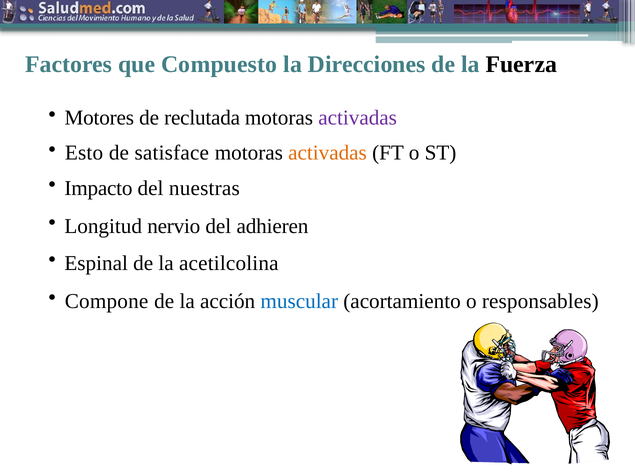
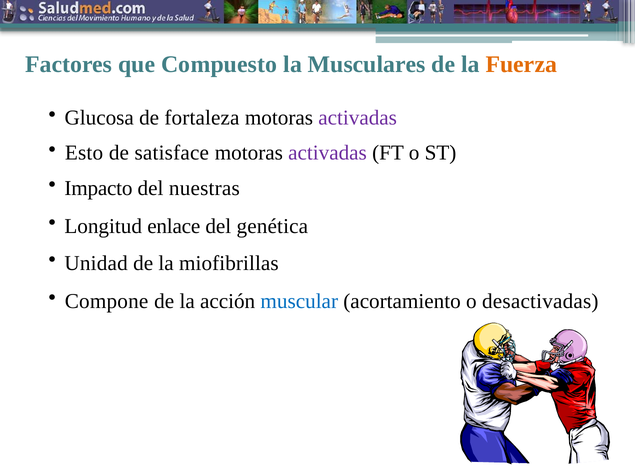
Direcciones: Direcciones -> Musculares (367, 65)
Fuerza colour: black -> orange (521, 65)
Motores: Motores -> Glucosa (99, 118)
reclutada: reclutada -> fortaleza (202, 118)
activadas colour: orange -> purple (328, 153)
nervio: nervio -> enlace (174, 226)
adhieren: adhieren -> genética (272, 226)
Espinal: Espinal -> Unidad (96, 263)
acetilcolina: acetilcolina -> miofibrillas (229, 263)
responsables: responsables -> desactivadas (540, 301)
